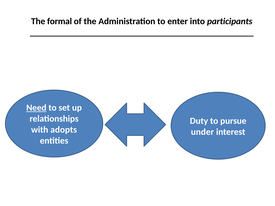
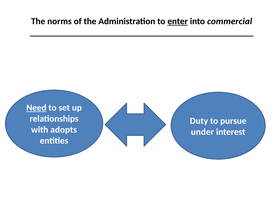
formal: formal -> norms (59, 21)
enter underline: none -> present (178, 21)
participants: participants -> commercial (230, 21)
